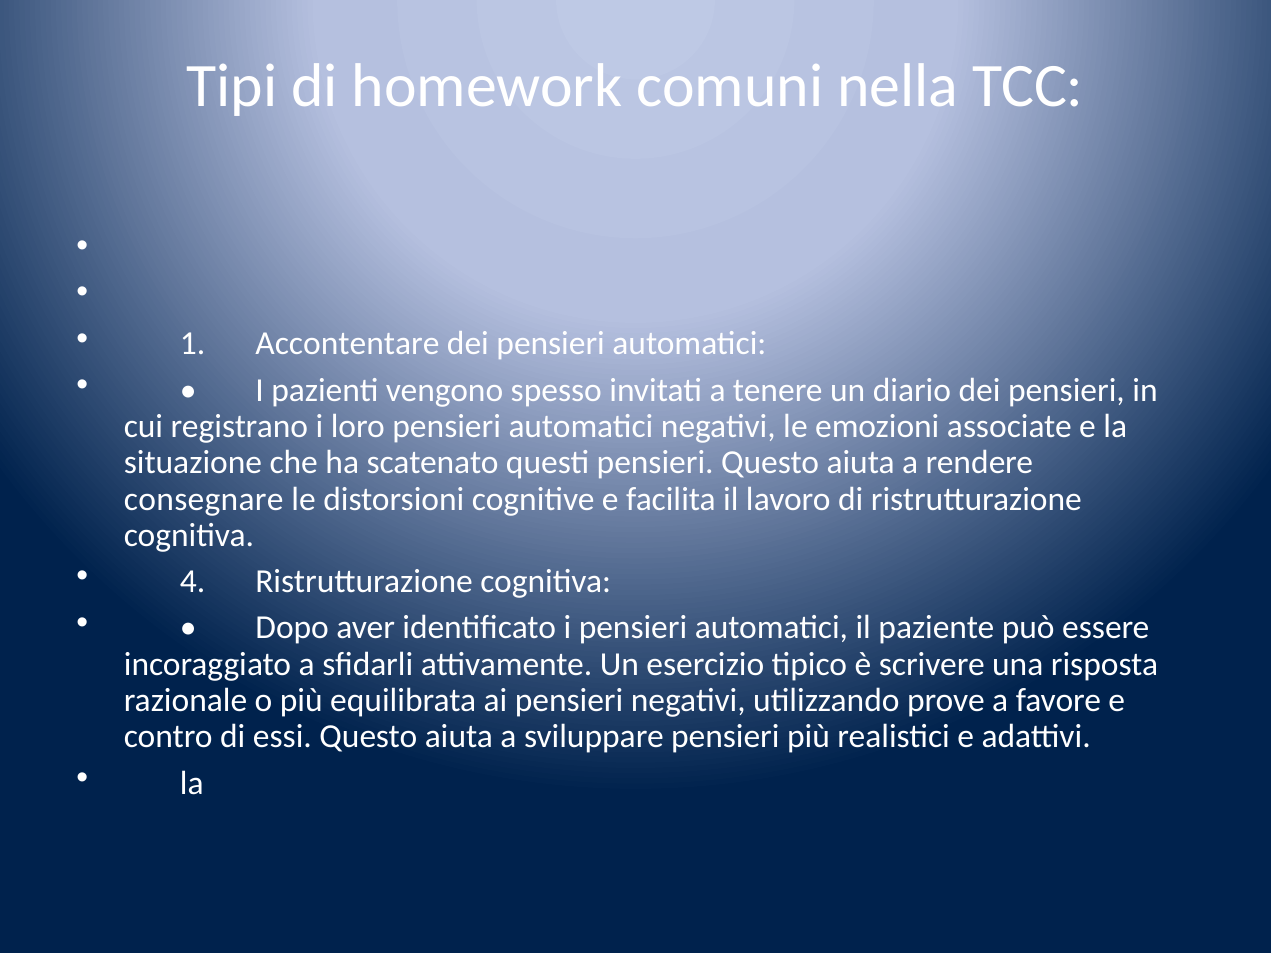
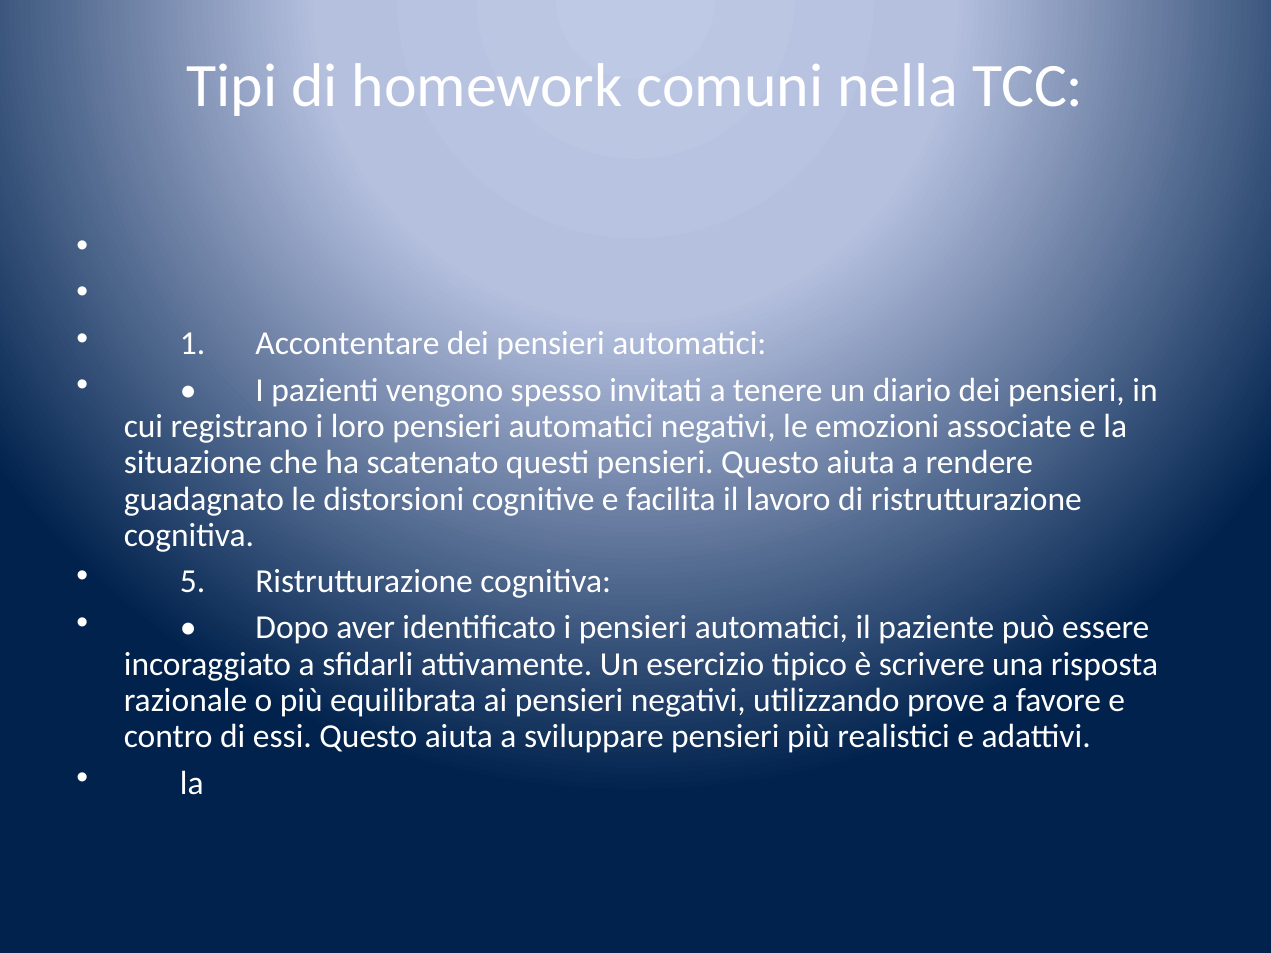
consegnare: consegnare -> guadagnato (204, 499)
4: 4 -> 5 (193, 582)
